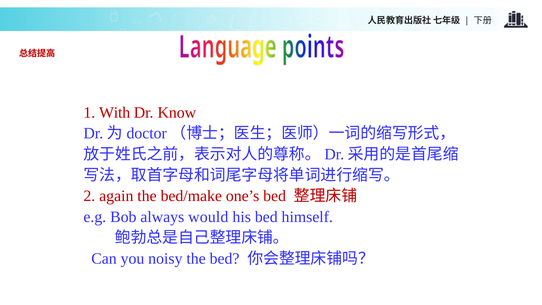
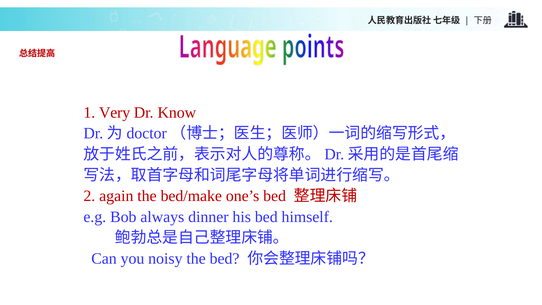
With: With -> Very (115, 113)
would: would -> dinner (208, 217)
